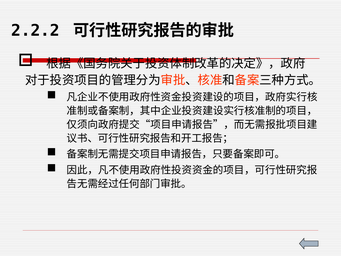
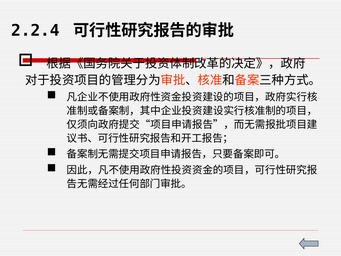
2.2.2: 2.2.2 -> 2.2.4 (35, 30)
